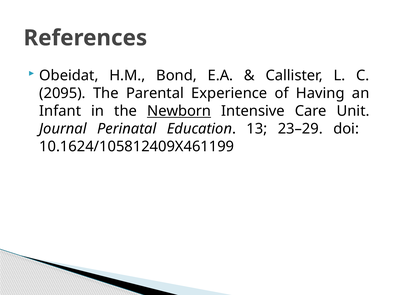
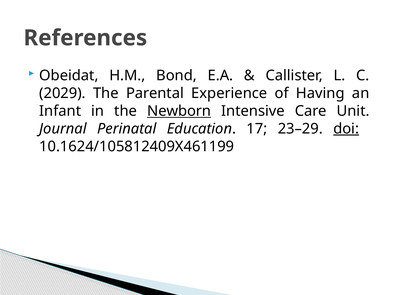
2095: 2095 -> 2029 (62, 93)
13: 13 -> 17 (257, 129)
doi underline: none -> present (346, 129)
